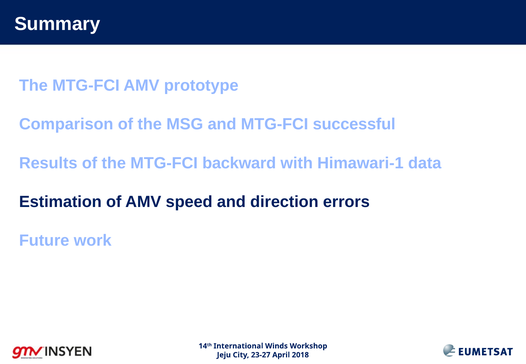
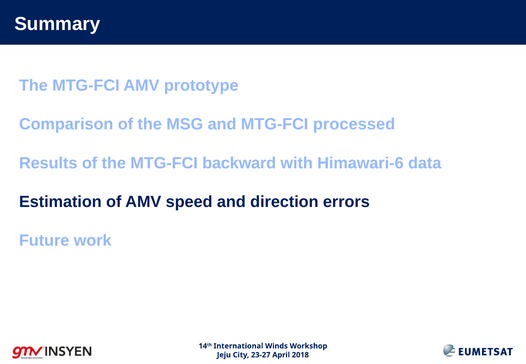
successful: successful -> processed (354, 124)
Himawari-1: Himawari-1 -> Himawari-6 (360, 163)
